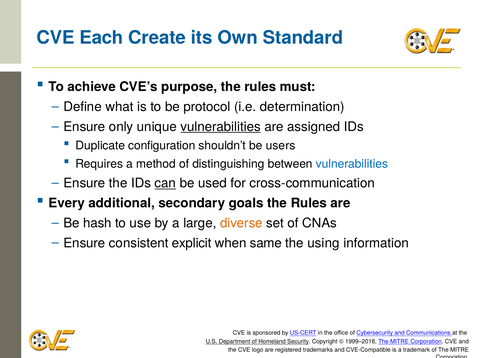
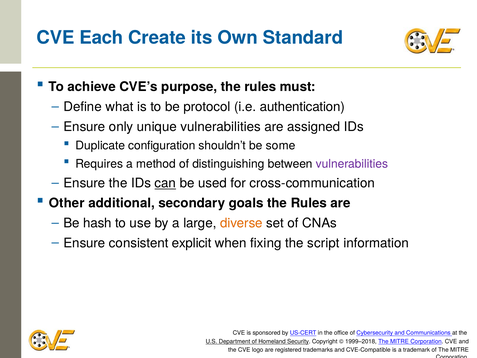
determination: determination -> authentication (302, 107)
vulnerabilities underline: present -> none (221, 127)
users: users -> some (281, 146)
vulnerabilities colour: blue -> purple (352, 164)
Every: Every -> Other (67, 203)
same: same -> fixing (266, 243)
using: using -> script (323, 243)
